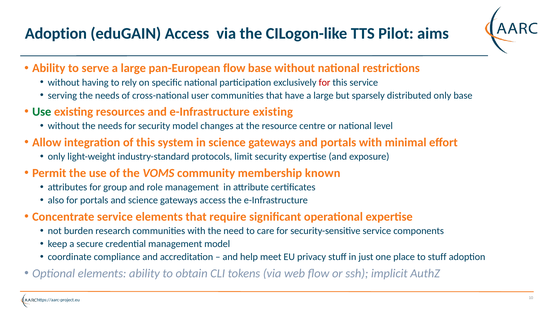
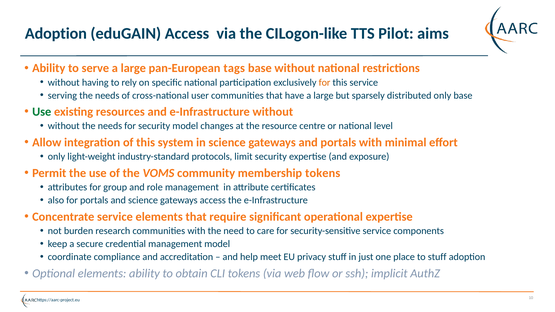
pan-European flow: flow -> tags (234, 68)
for colour: red -> orange (325, 82)
e-Infrastructure existing: existing -> without (273, 112)
membership known: known -> tokens (323, 173)
